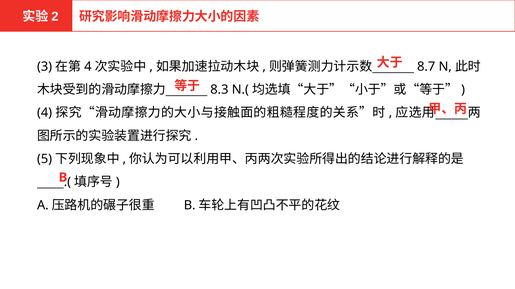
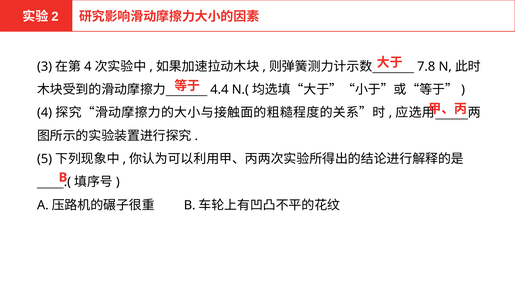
8.7: 8.7 -> 7.8 (426, 67)
8.3: 8.3 -> 4.4 (219, 90)
